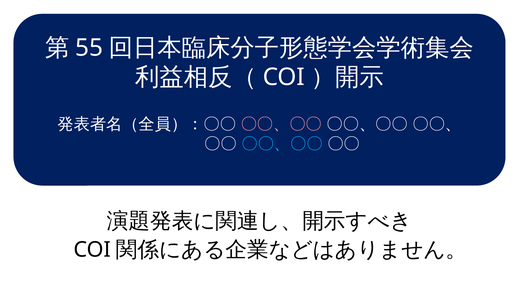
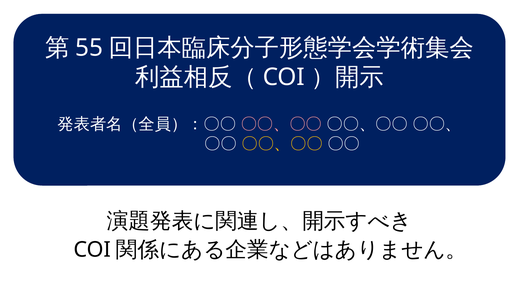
〇〇、〇〇 colour: light blue -> yellow (282, 144)
